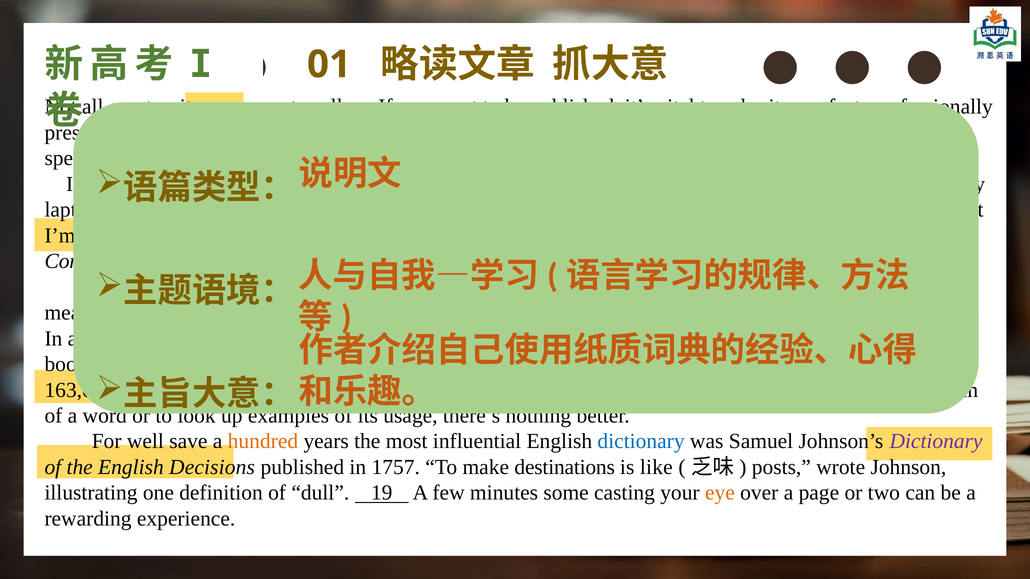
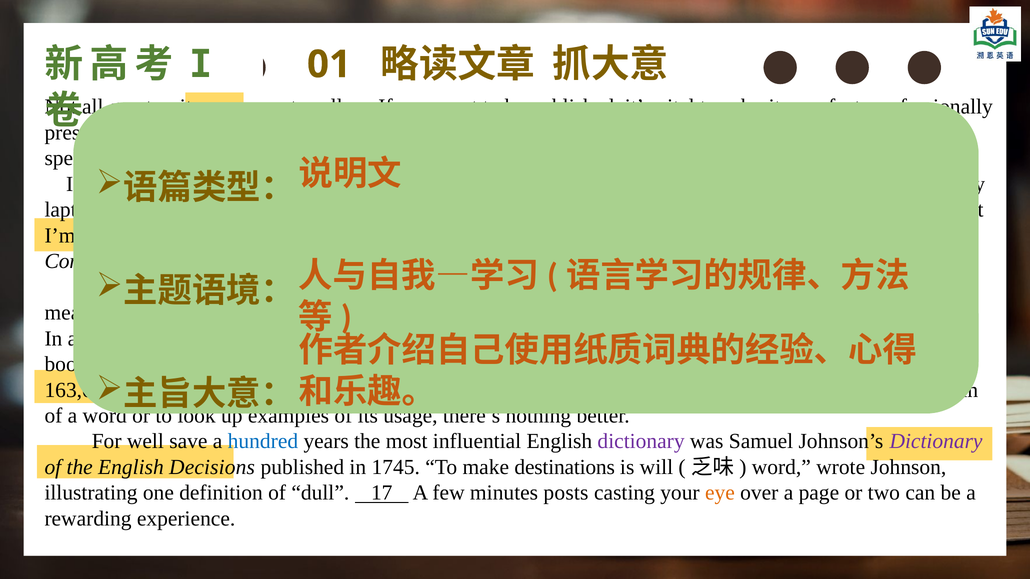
hundred colour: orange -> blue (263, 442)
dictionary colour: blue -> purple (641, 442)
1757: 1757 -> 1745 (396, 467)
is like: like -> will (656, 467)
posts: posts -> word (781, 467)
19: 19 -> 17 (382, 493)
some: some -> posts (566, 493)
